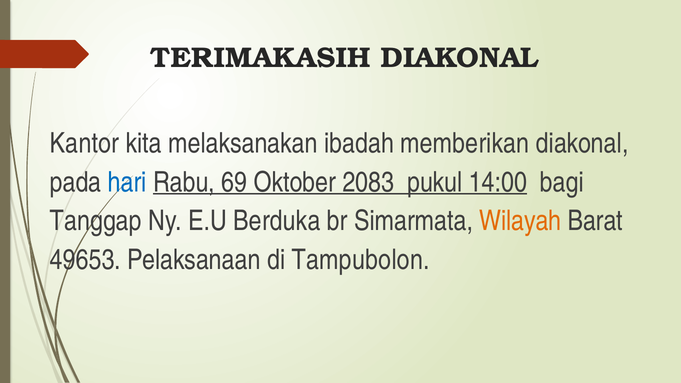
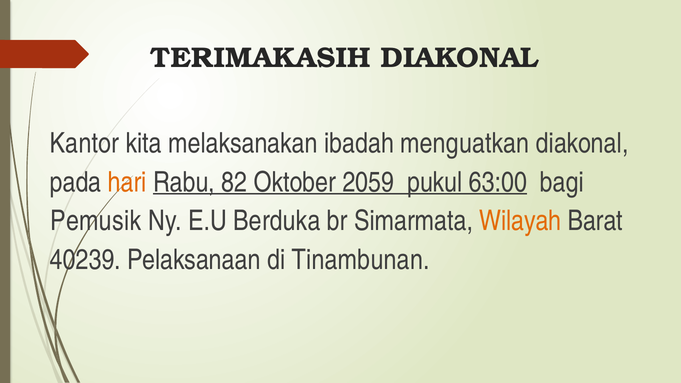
memberikan: memberikan -> menguatkan (465, 143)
hari colour: blue -> orange (127, 182)
69: 69 -> 82 (234, 182)
2083: 2083 -> 2059 (368, 182)
14:00: 14:00 -> 63:00 (498, 182)
Tanggap: Tanggap -> Pemusik (96, 221)
49653: 49653 -> 40239 (85, 260)
Tampubolon: Tampubolon -> Tinambunan (361, 260)
